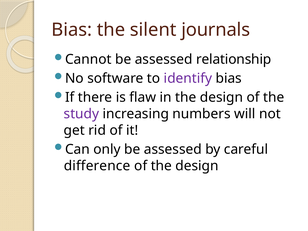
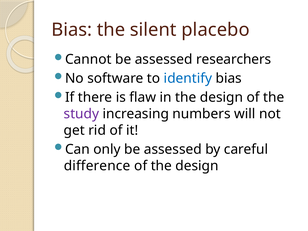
journals: journals -> placebo (216, 30)
relationship: relationship -> researchers (234, 59)
identify colour: purple -> blue (188, 78)
